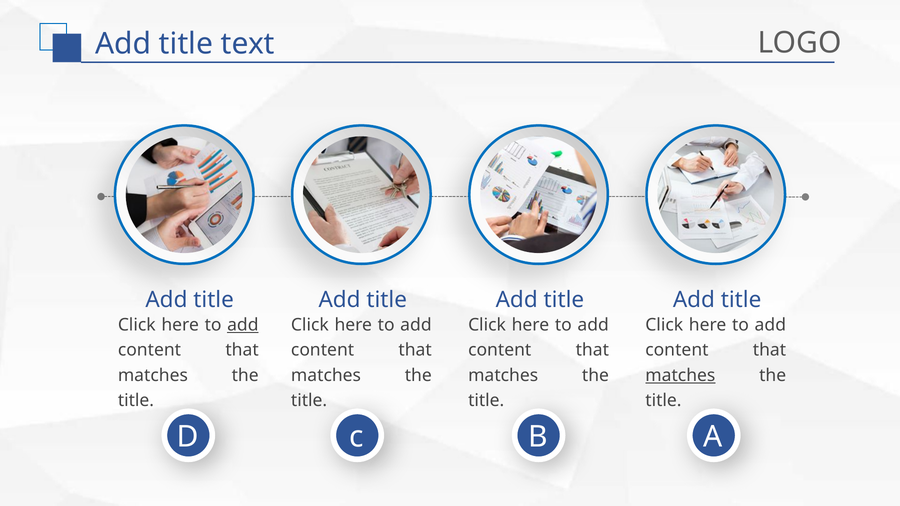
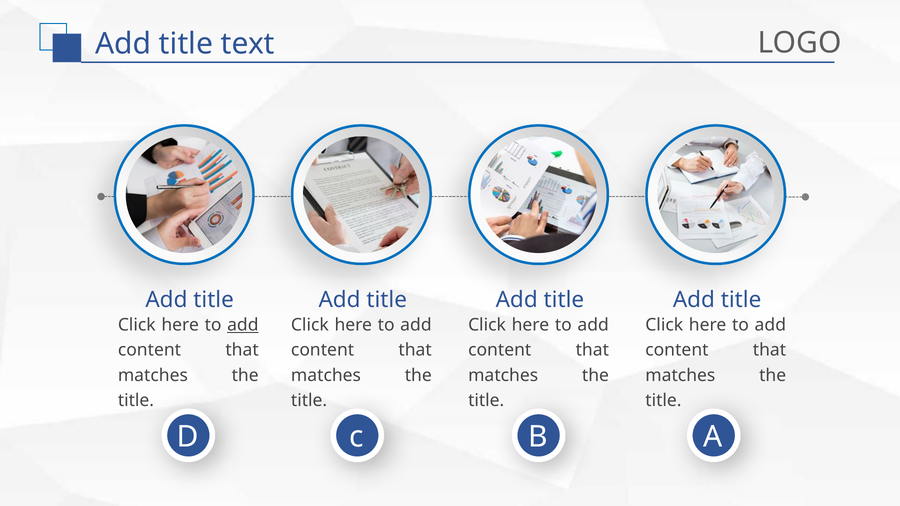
matches underline: present -> none (680, 376)
